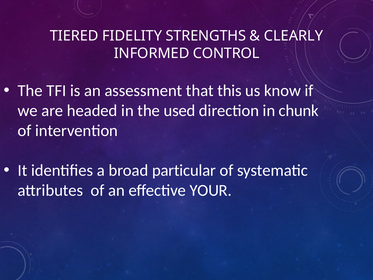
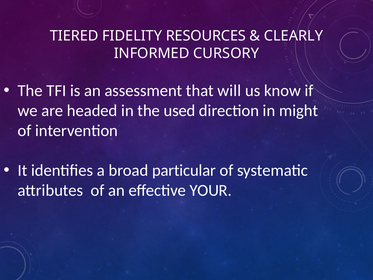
STRENGTHS: STRENGTHS -> RESOURCES (206, 36)
CONTROL: CONTROL -> CURSORY (226, 53)
this: this -> will (229, 91)
chunk: chunk -> might (299, 111)
